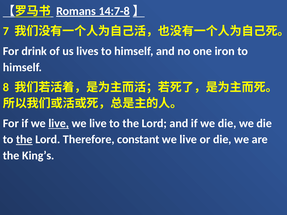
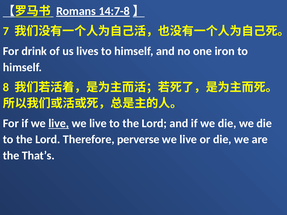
the underline: present -> none (24, 140)
constant: constant -> perverse (138, 140)
King’s: King’s -> That’s (38, 156)
